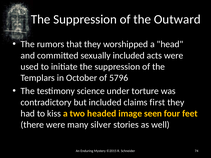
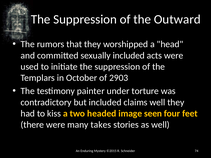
5796: 5796 -> 2903 (119, 78)
science: science -> painter (91, 91)
claims first: first -> well (157, 102)
silver: silver -> takes (101, 125)
